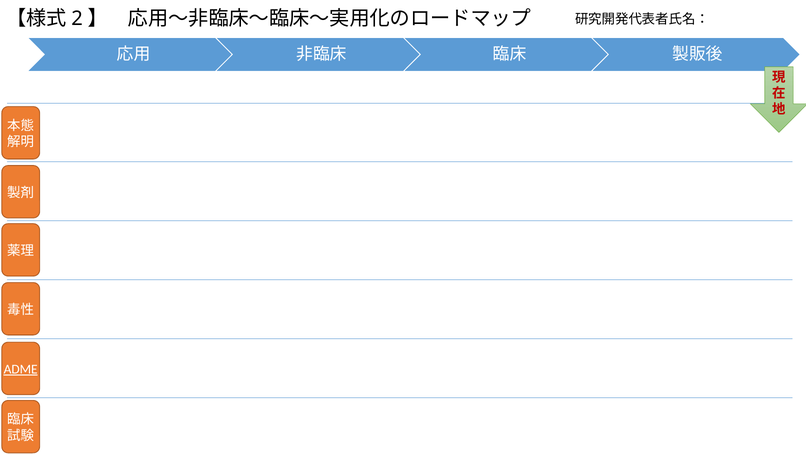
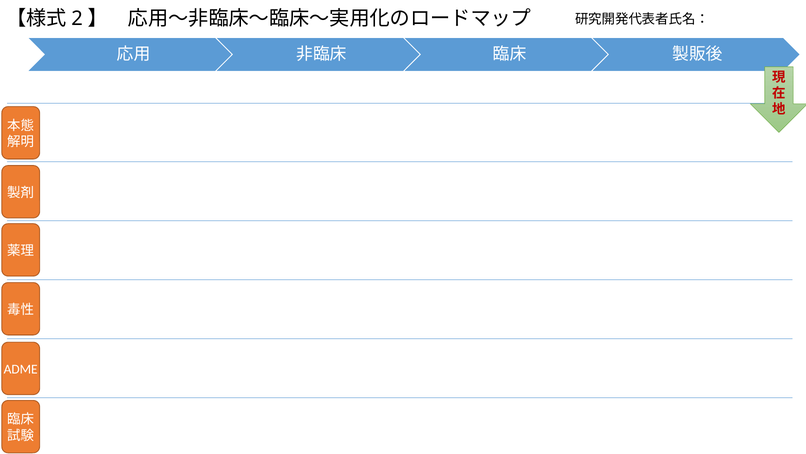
ADME underline: present -> none (21, 369)
